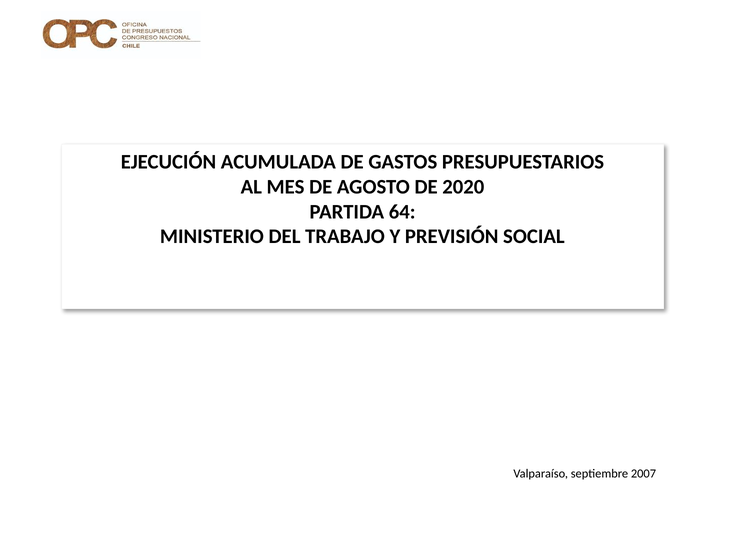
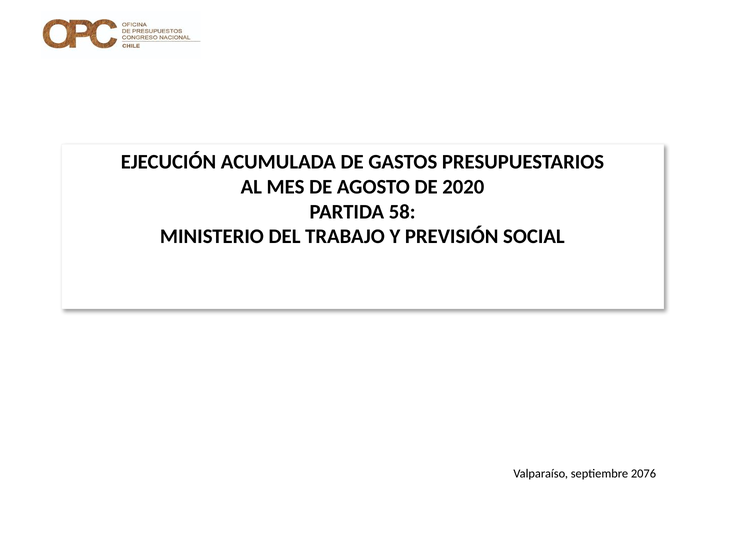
64: 64 -> 58 (402, 212)
2007: 2007 -> 2076 (643, 473)
